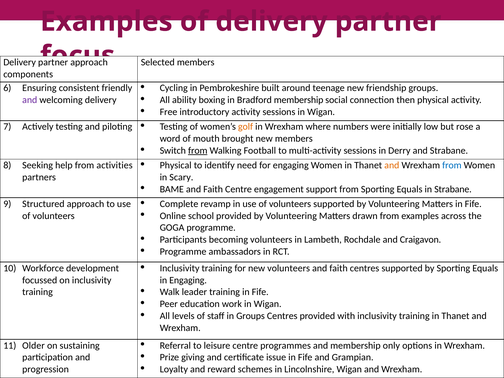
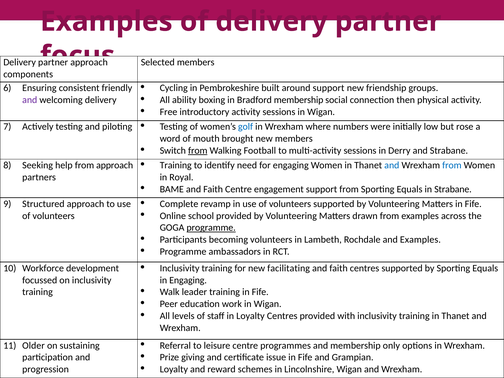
around teenage: teenage -> support (329, 88)
golf colour: orange -> blue (246, 127)
Physical: Physical -> Training (176, 165)
and colour: orange -> blue (392, 165)
from activities: activities -> approach (115, 165)
Scary: Scary -> Royal (181, 177)
programme underline: none -> present (211, 228)
and Craigavon: Craigavon -> Examples (420, 240)
new volunteers: volunteers -> facilitating (289, 268)
in Groups: Groups -> Loyalty (250, 316)
